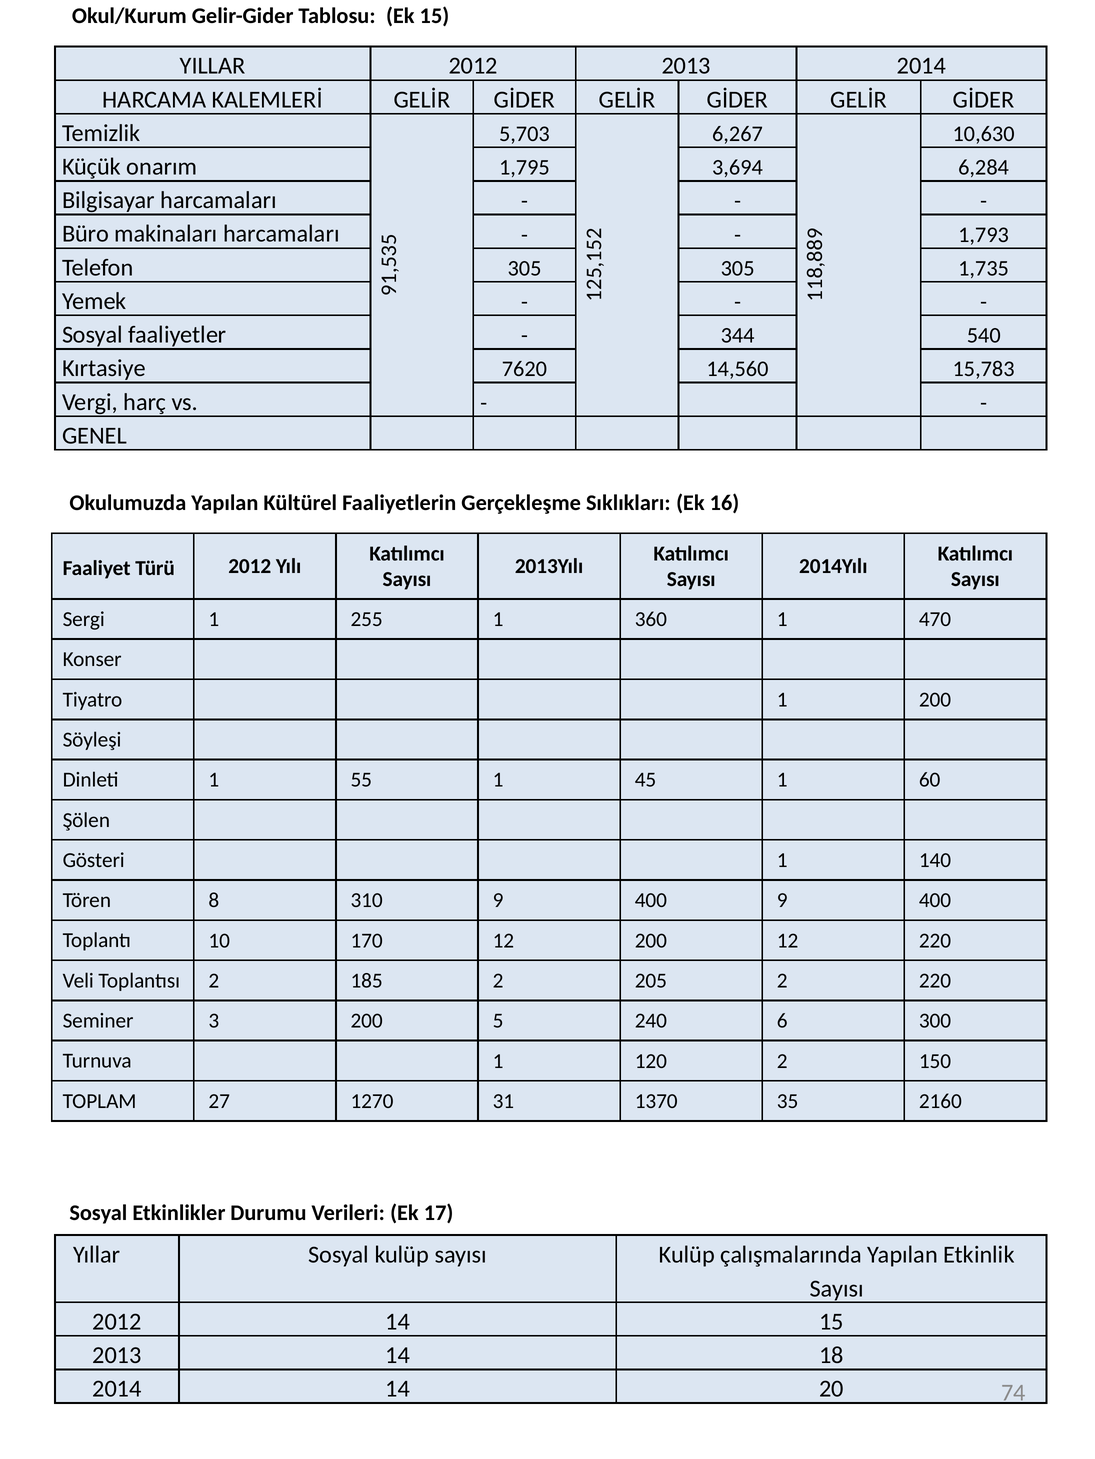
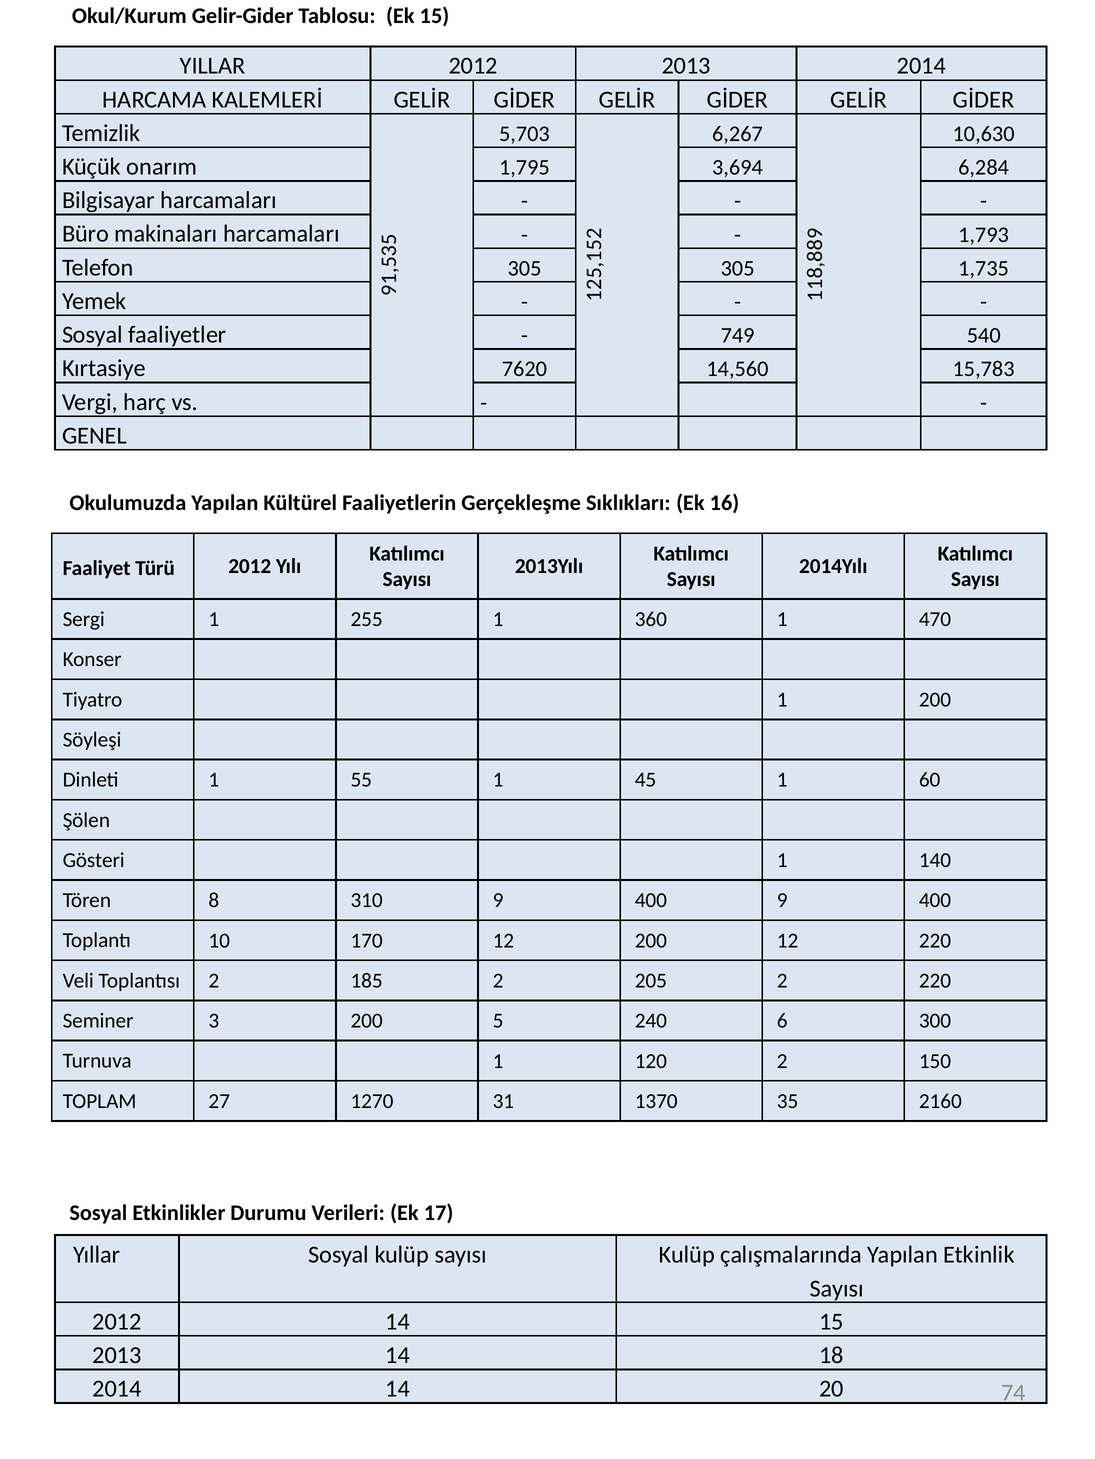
344: 344 -> 749 (738, 336)
